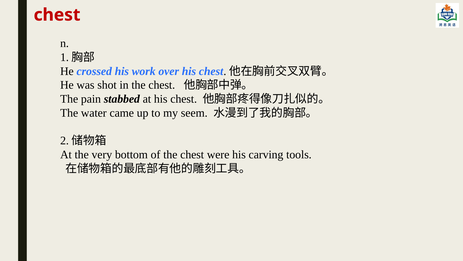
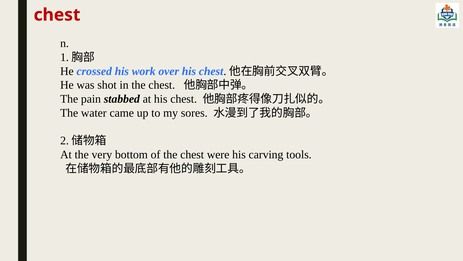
seem: seem -> sores (194, 113)
